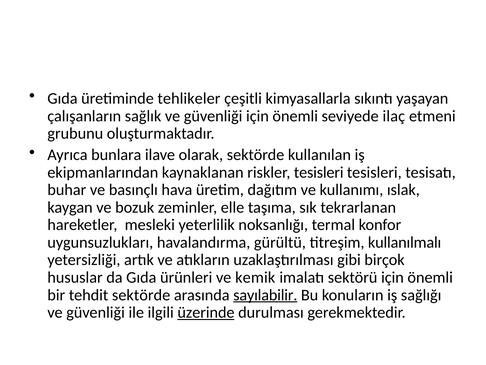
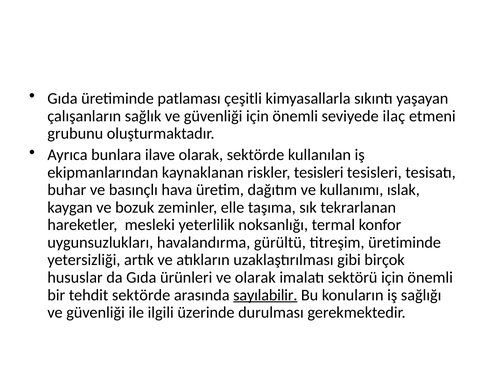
tehlikeler: tehlikeler -> patlaması (189, 98)
titreşim kullanılmalı: kullanılmalı -> üretiminde (405, 242)
ve kemik: kemik -> olarak (255, 277)
üzerinde underline: present -> none (206, 312)
